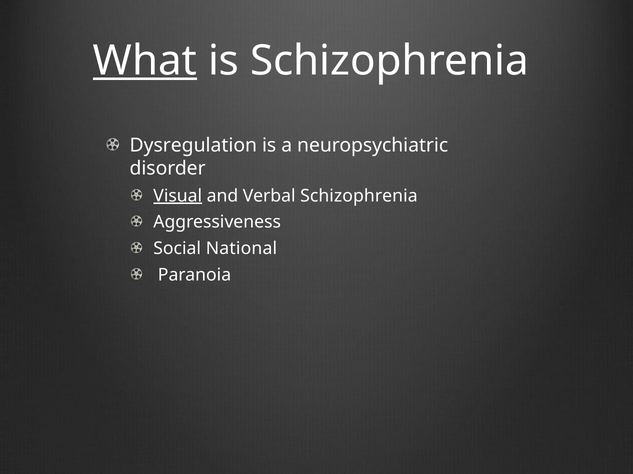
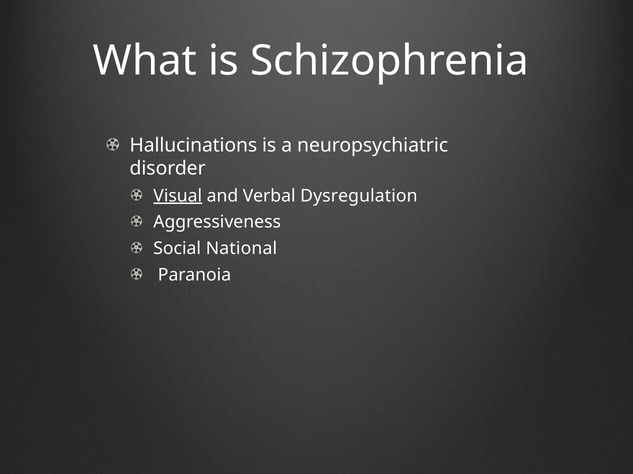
What underline: present -> none (145, 61)
Dysregulation: Dysregulation -> Hallucinations (193, 146)
Verbal Schizophrenia: Schizophrenia -> Dysregulation (359, 196)
